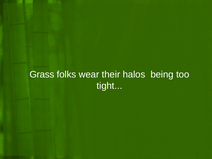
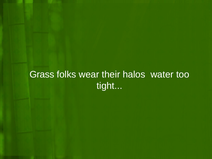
being: being -> water (162, 74)
